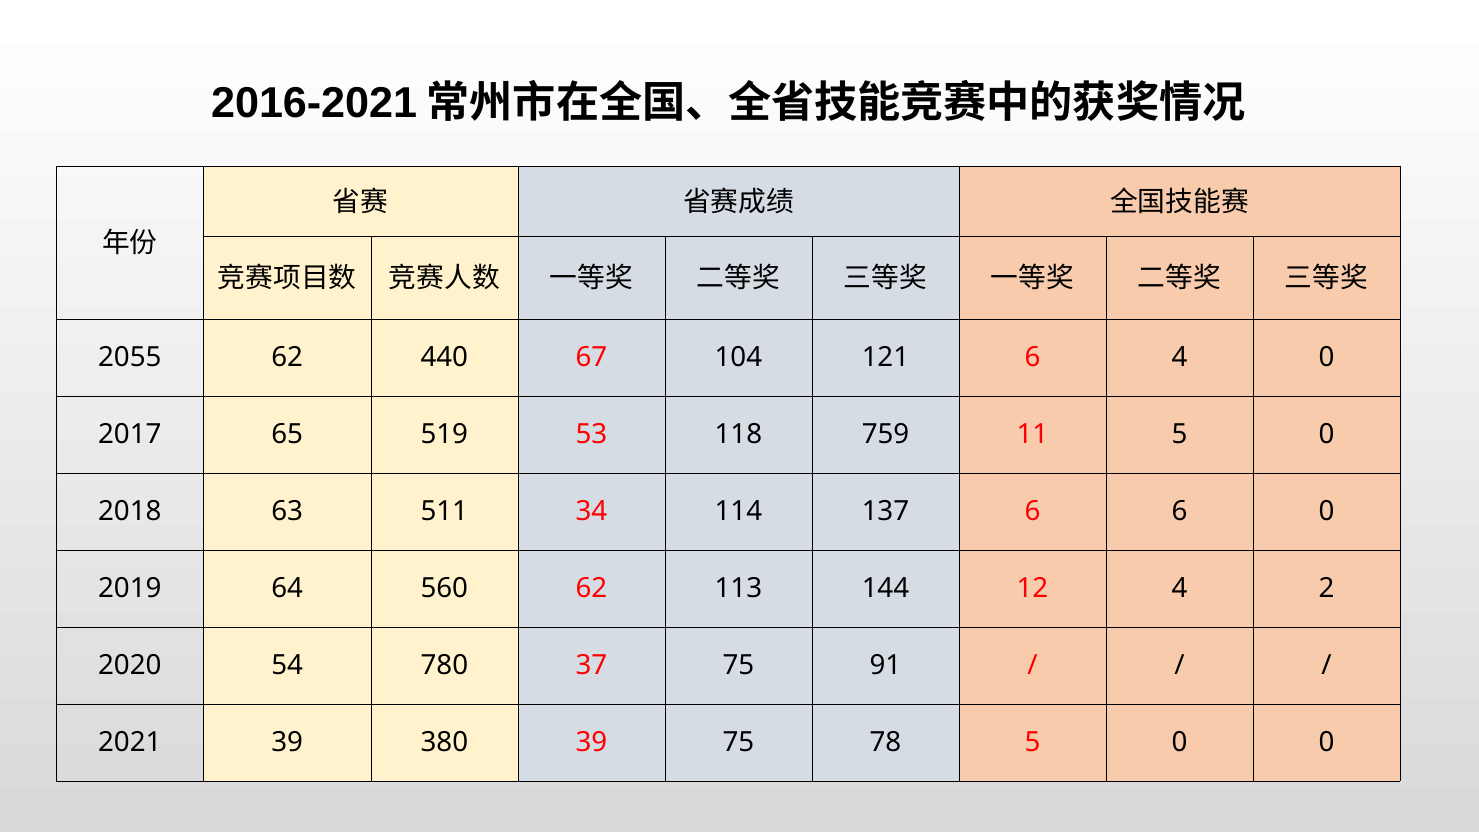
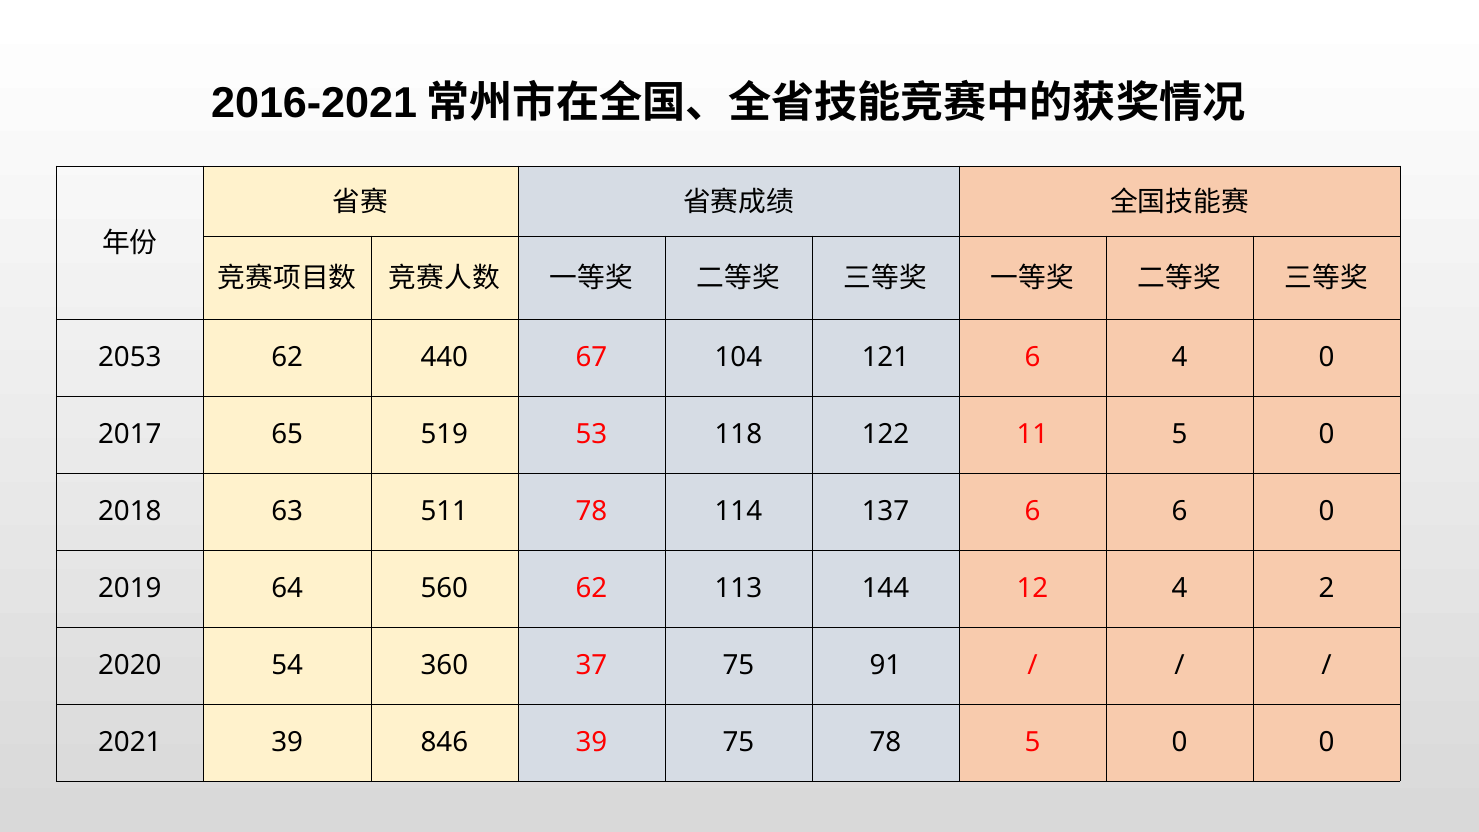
2055: 2055 -> 2053 (130, 358)
759: 759 -> 122 (886, 435)
511 34: 34 -> 78 (591, 511)
780: 780 -> 360 (444, 665)
380: 380 -> 846 (444, 742)
